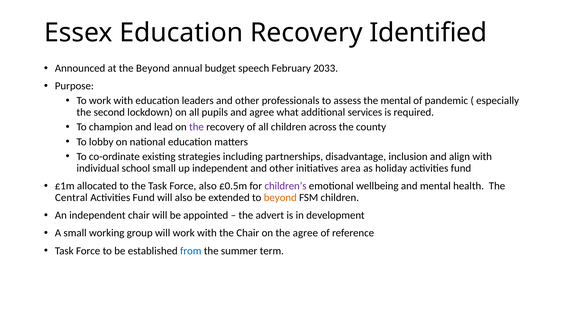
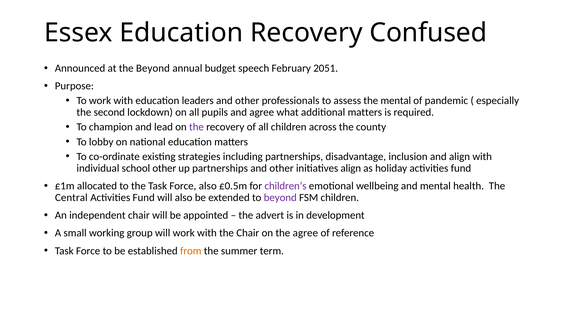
Identified: Identified -> Confused (428, 33)
2033: 2033 -> 2051 (326, 68)
additional services: services -> matters (365, 112)
school small: small -> other (164, 168)
up independent: independent -> partnerships (220, 168)
initiatives area: area -> align (351, 168)
beyond colour: orange -> purple (280, 198)
from colour: blue -> orange (191, 251)
